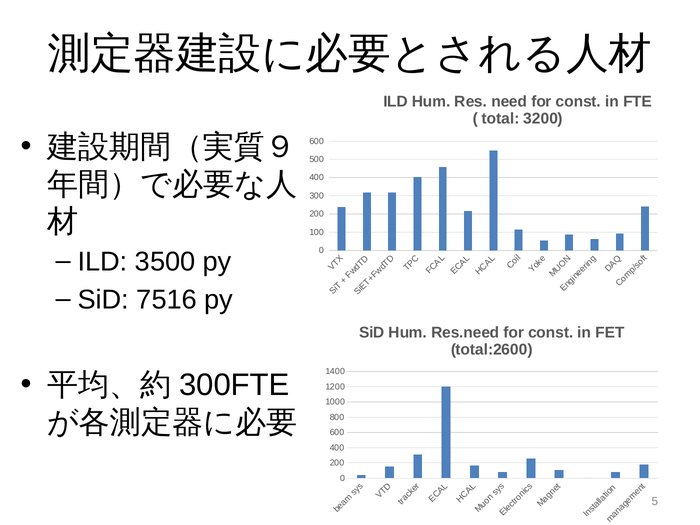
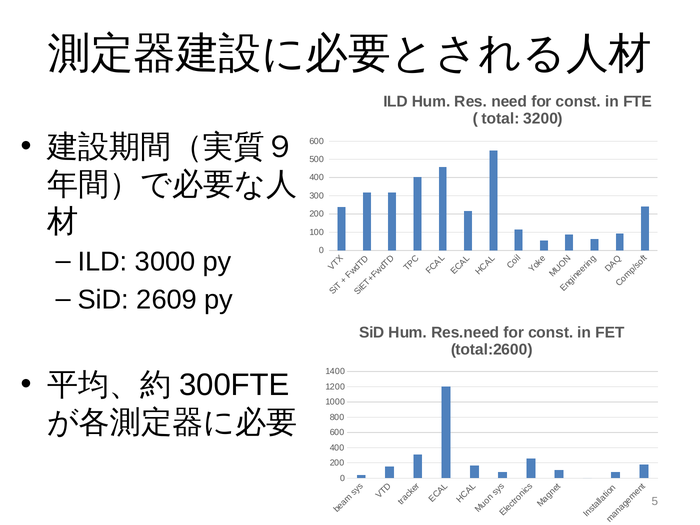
3500: 3500 -> 3000 (165, 262)
7516: 7516 -> 2609 (167, 300)
